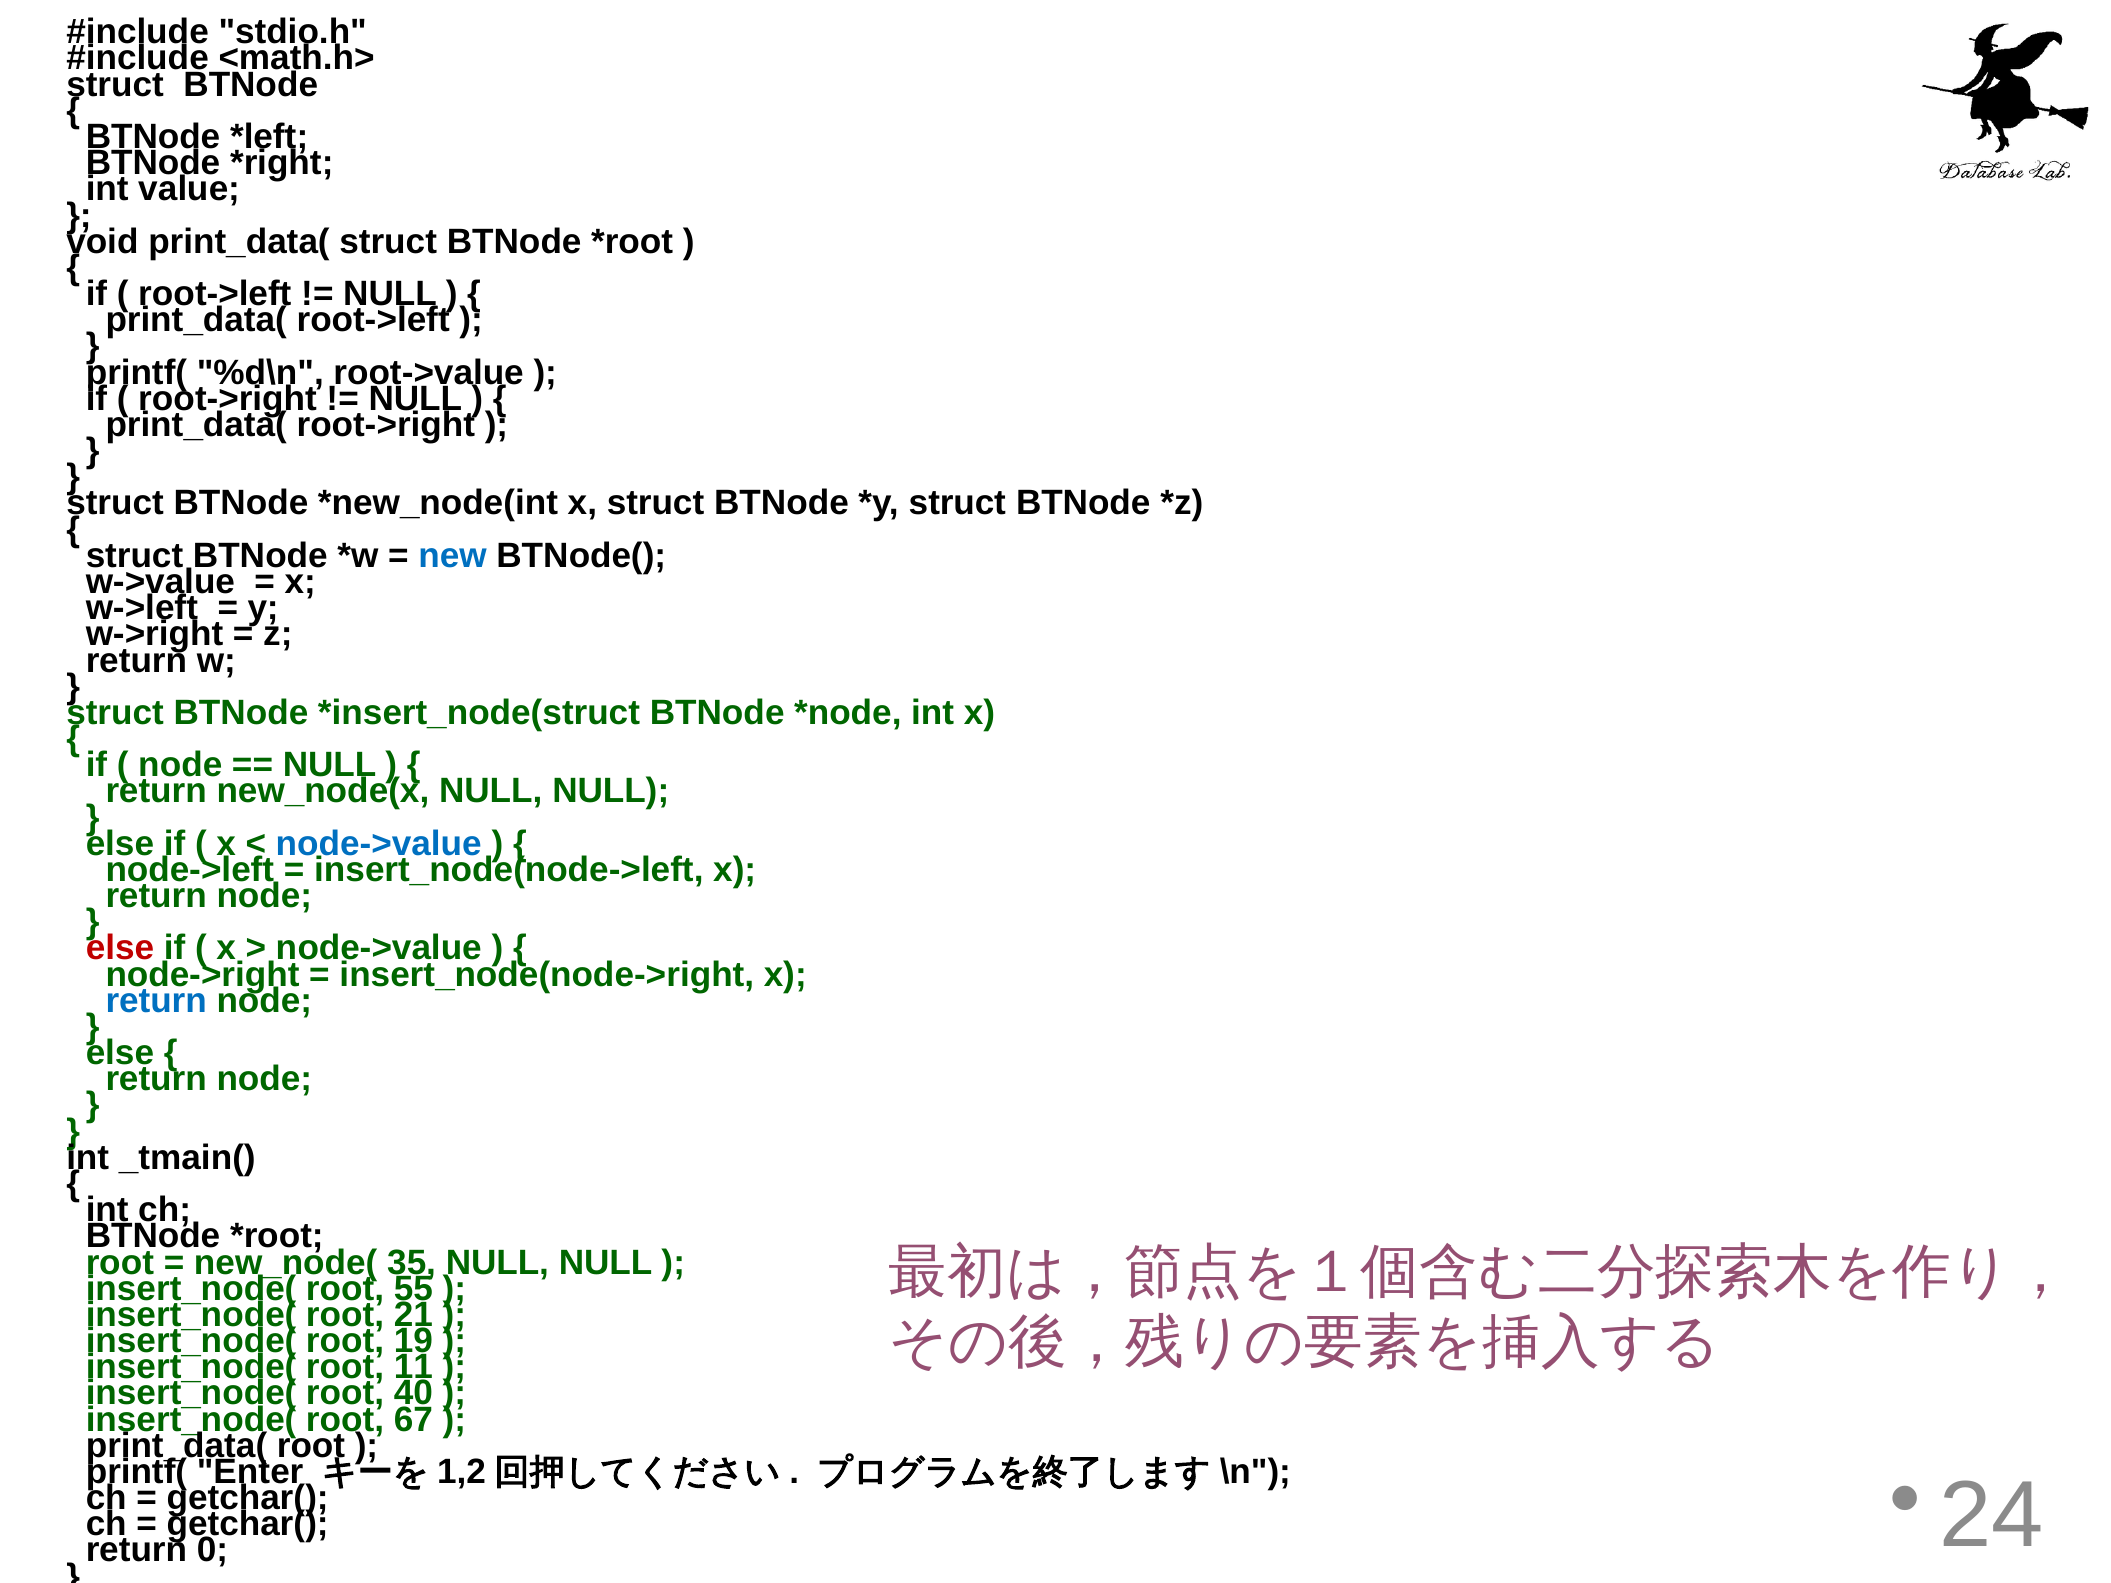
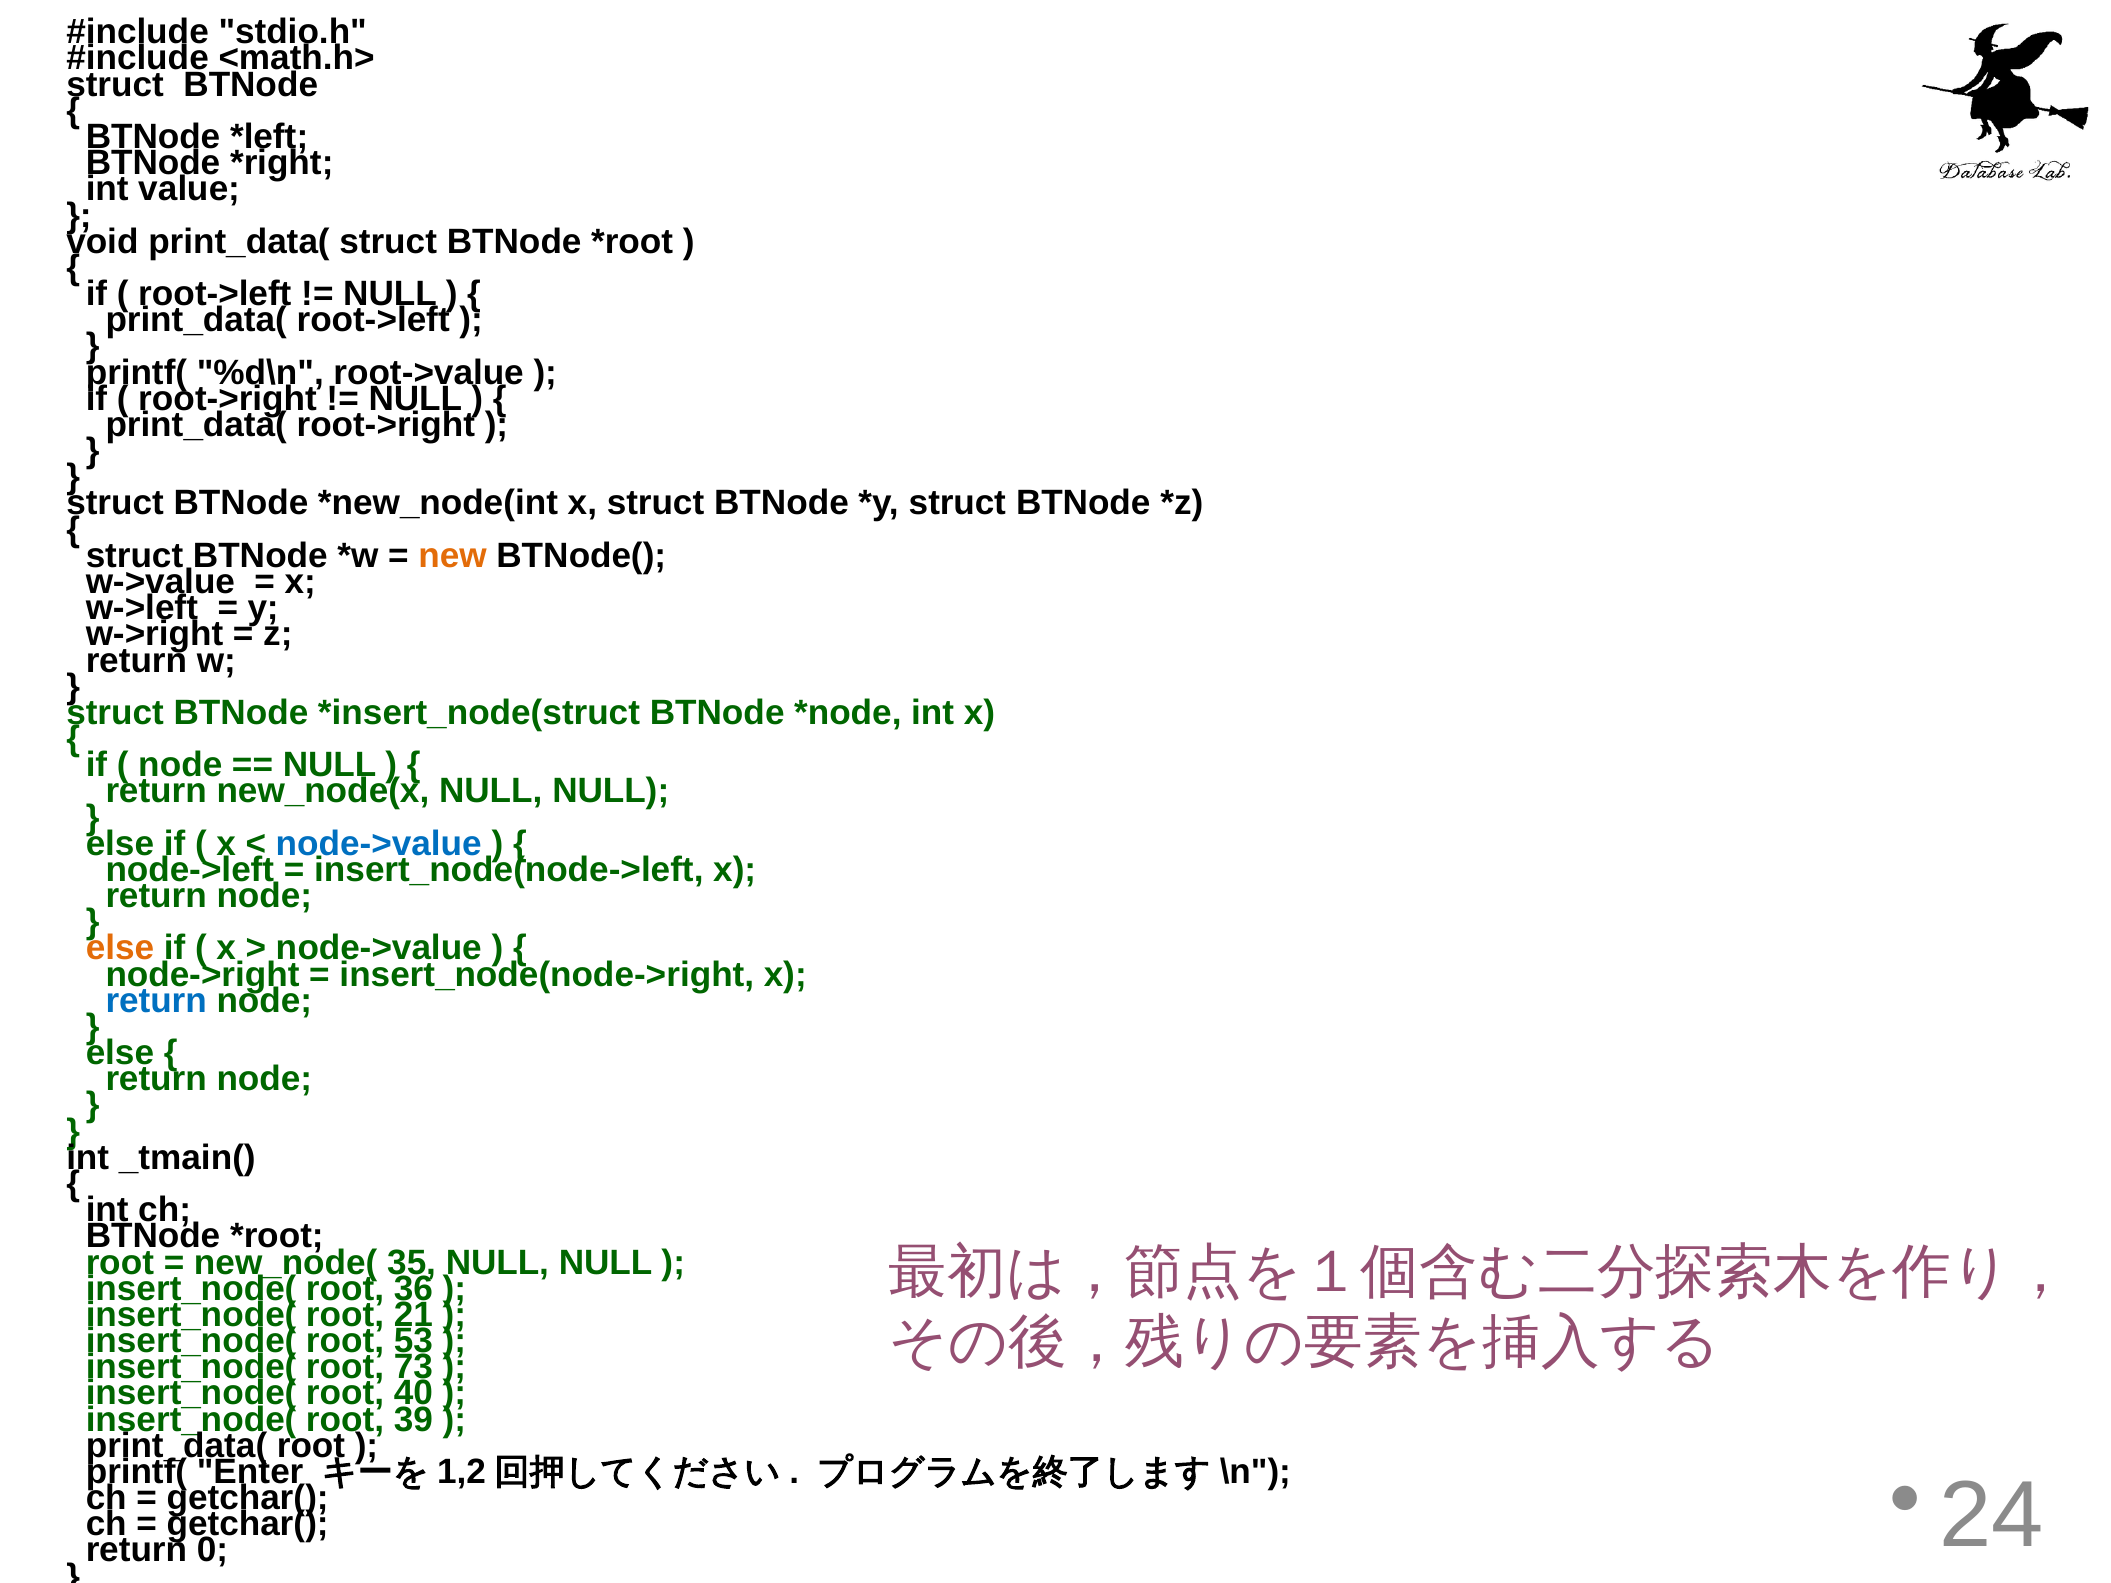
new colour: blue -> orange (453, 556)
else colour: red -> orange (120, 948)
55: 55 -> 36 (413, 1289)
19: 19 -> 53 (413, 1341)
11: 11 -> 73 (413, 1367)
67: 67 -> 39 (413, 1420)
